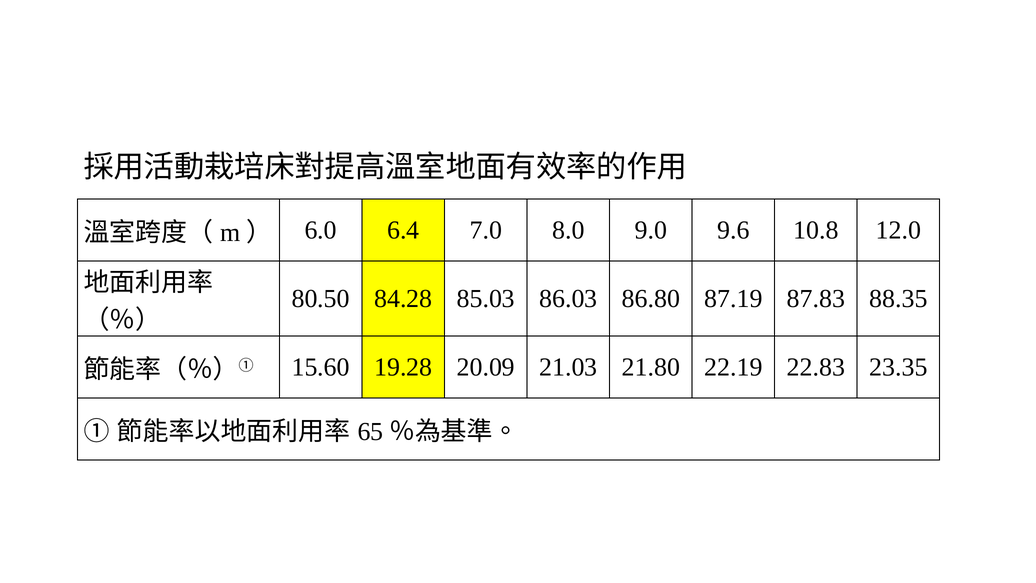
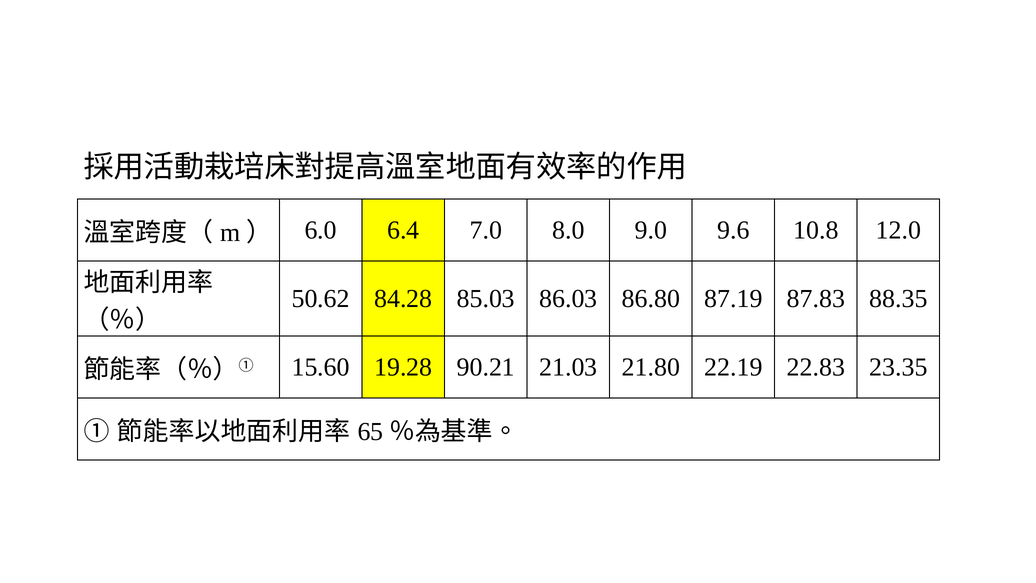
80.50: 80.50 -> 50.62 (321, 299)
20.09: 20.09 -> 90.21 (486, 367)
